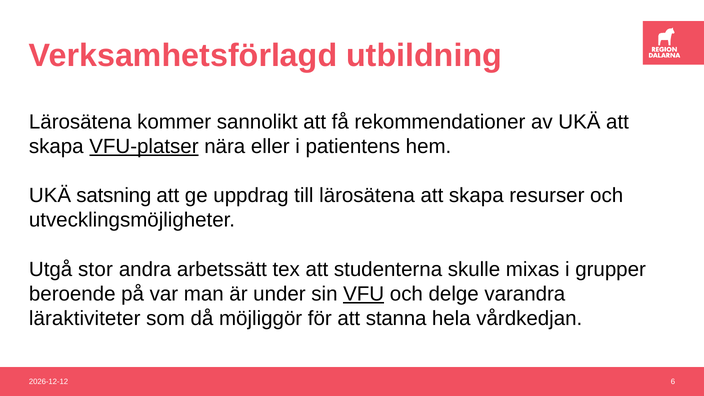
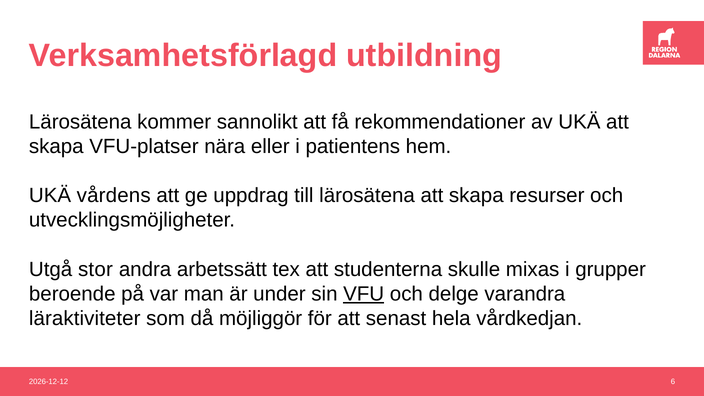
VFU-platser underline: present -> none (144, 146)
satsning: satsning -> vårdens (114, 196)
stanna: stanna -> senast (396, 319)
